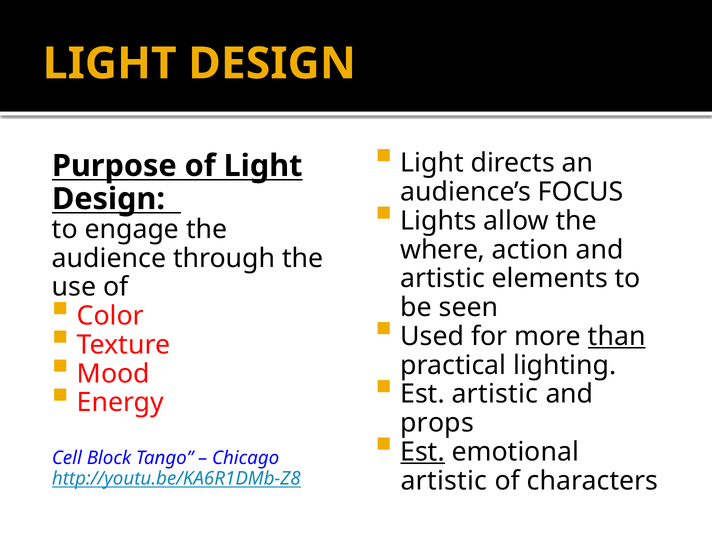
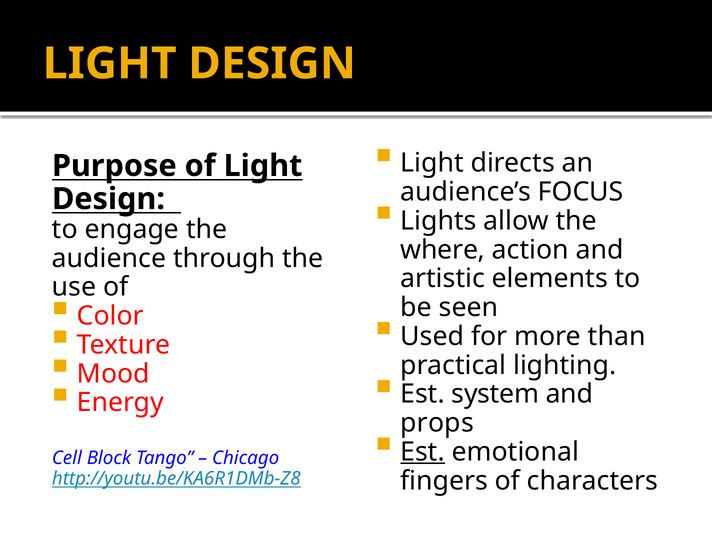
than underline: present -> none (617, 336)
Est artistic: artistic -> system (495, 394)
artistic: artistic -> fingers (444, 481)
